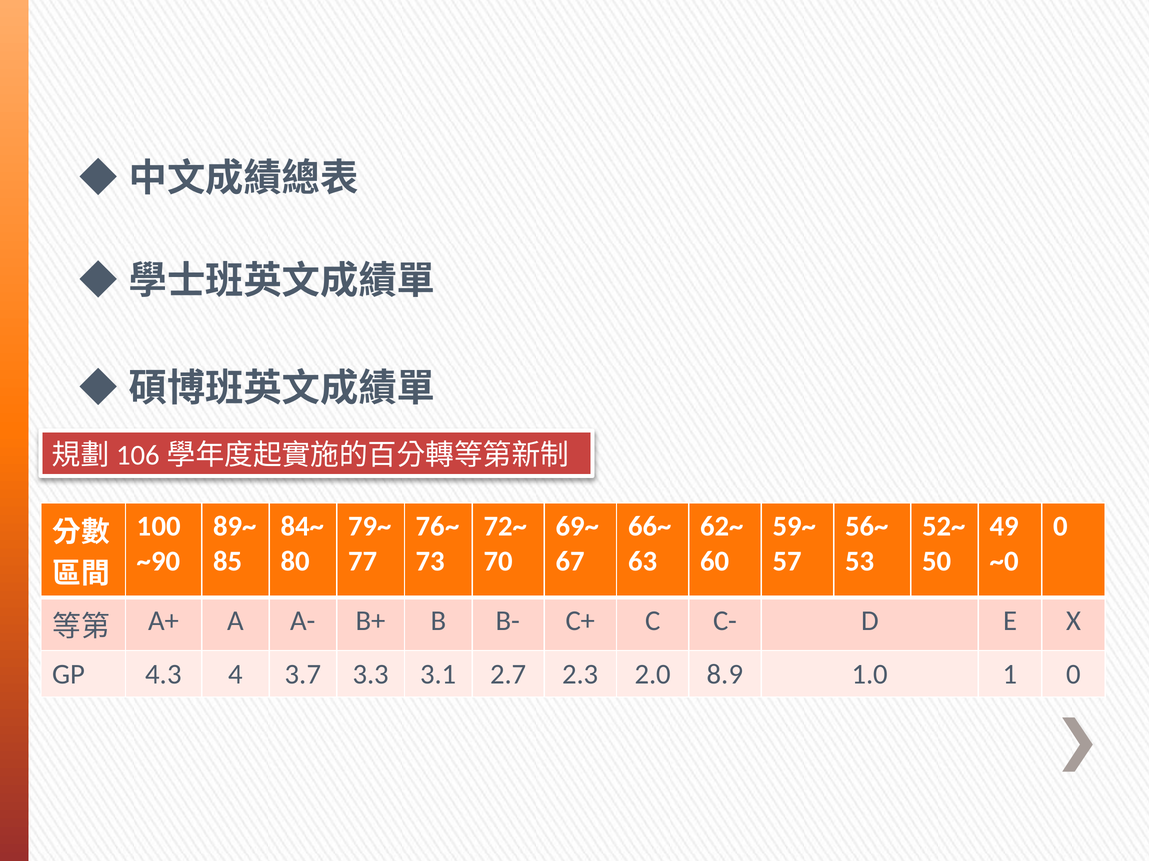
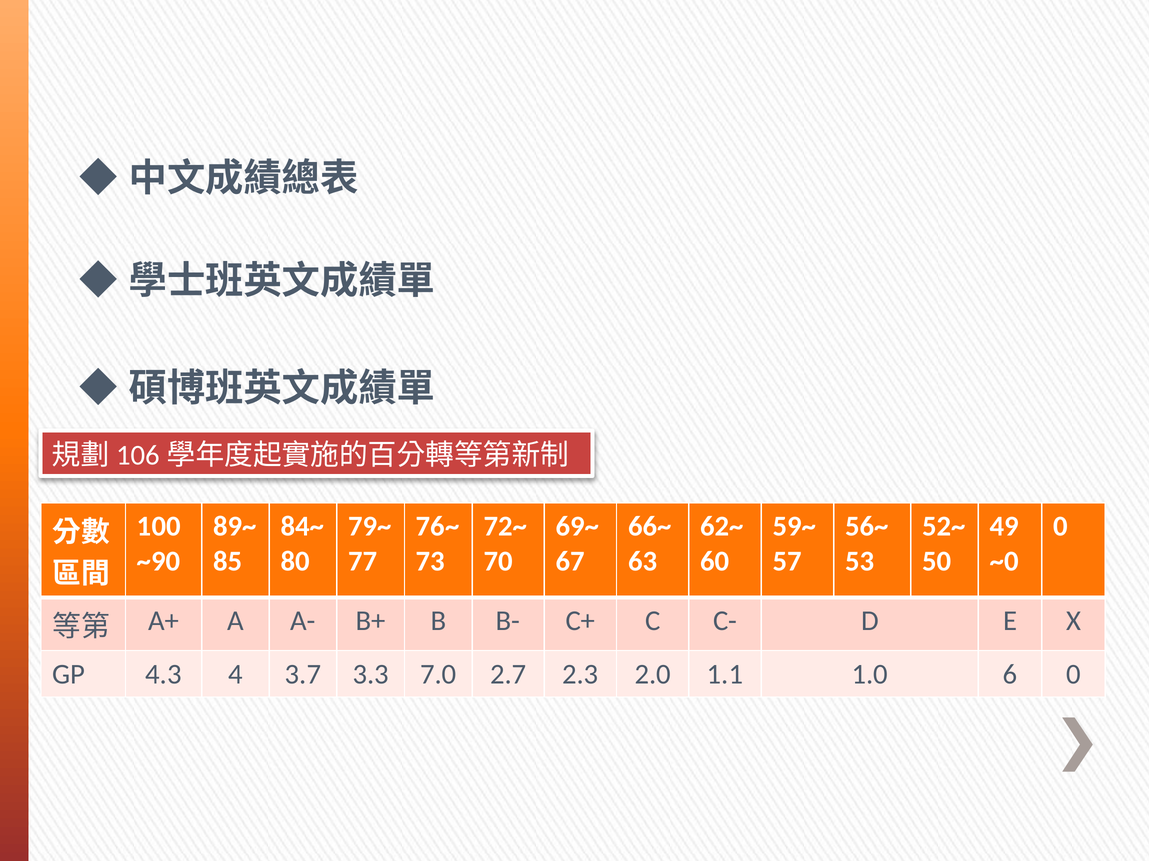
3.1: 3.1 -> 7.0 (438, 675)
8.9: 8.9 -> 1.1 (725, 675)
1: 1 -> 6 (1010, 675)
